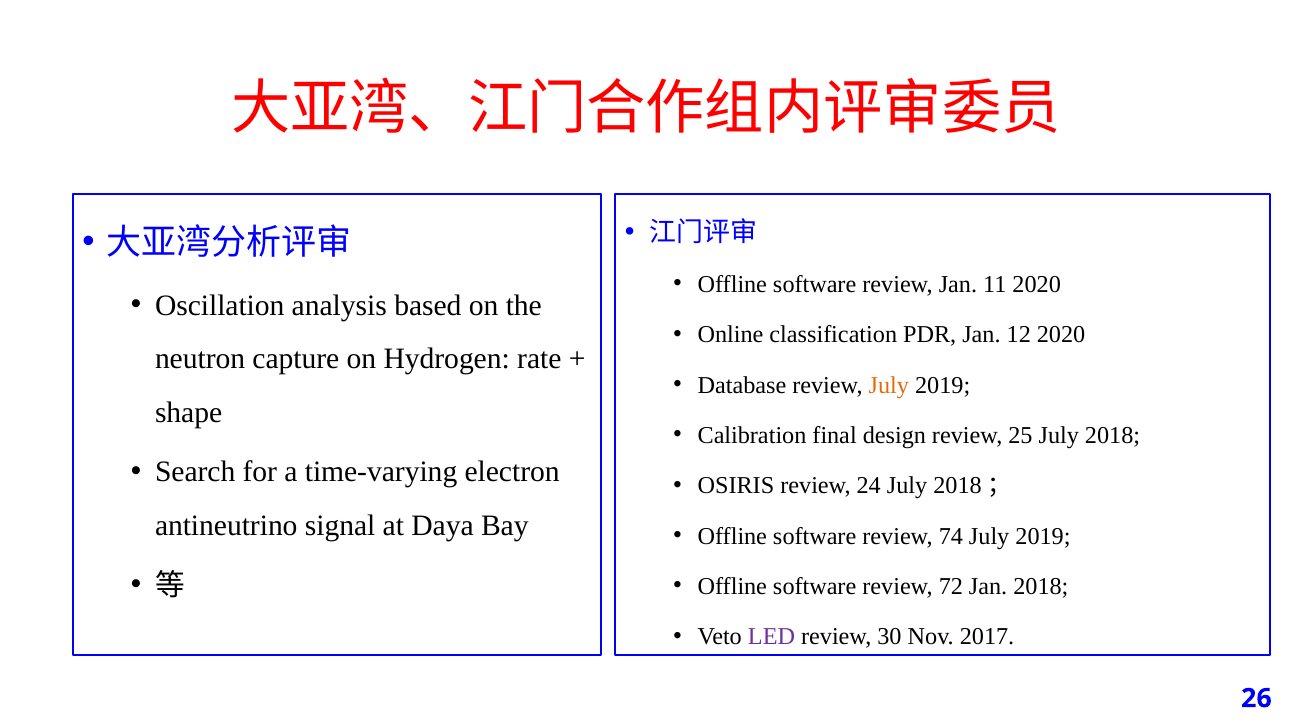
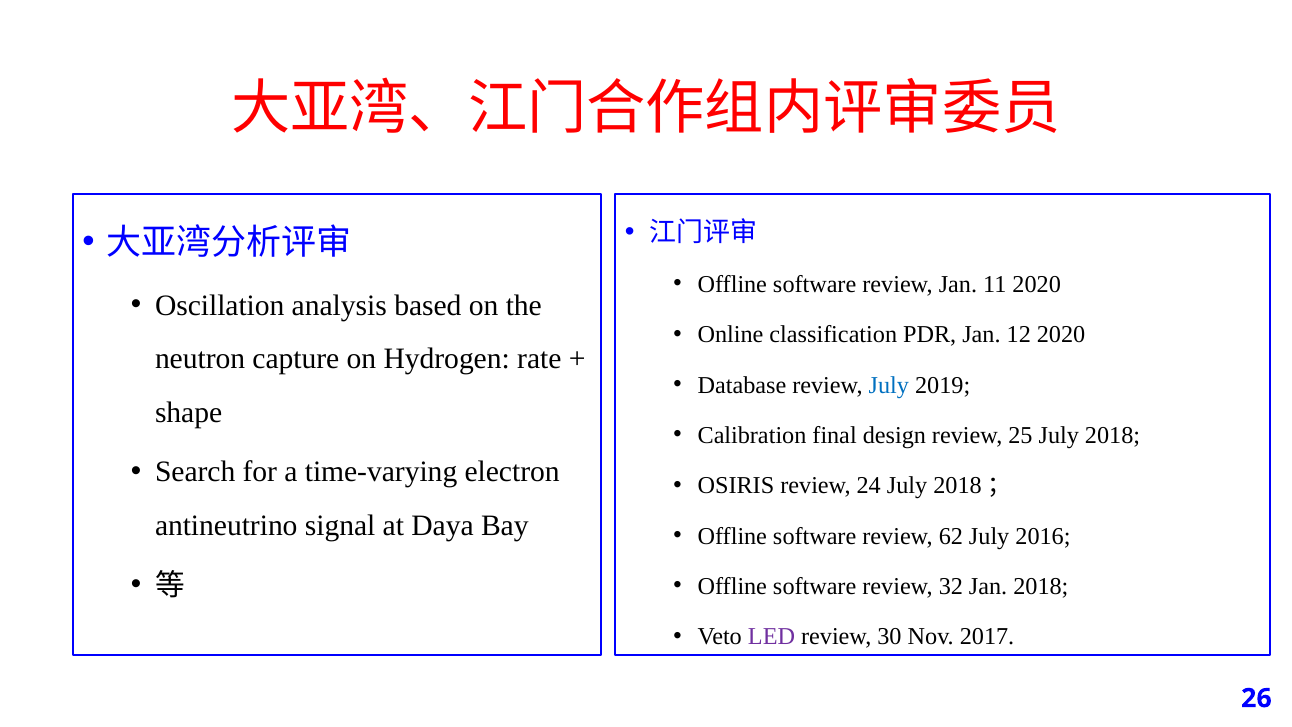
July colour: orange -> blue (889, 385)
74: 74 -> 62 (951, 536)
2019: 2019 -> 2016 (1043, 536)
72: 72 -> 32 (951, 586)
